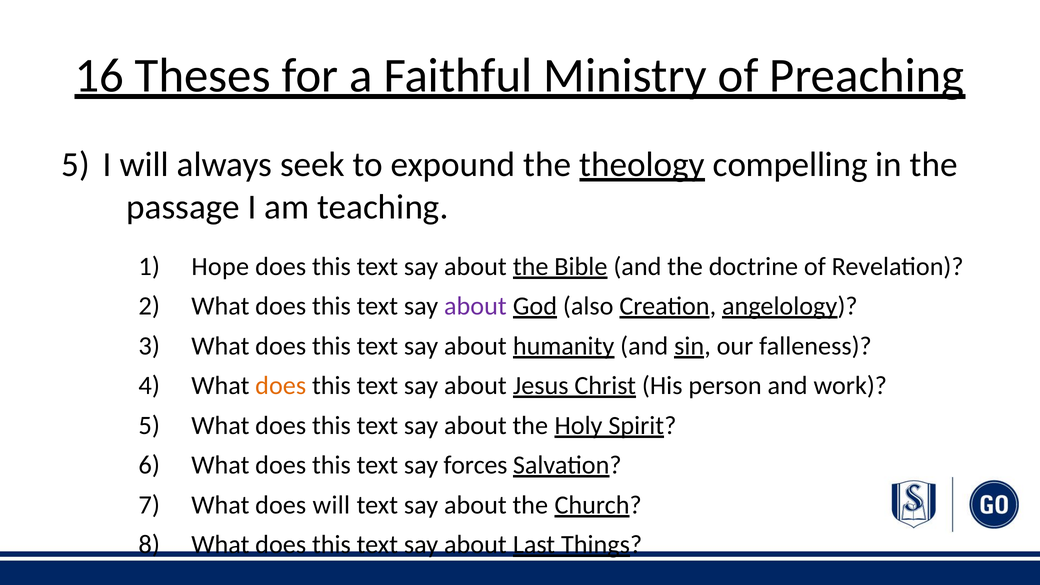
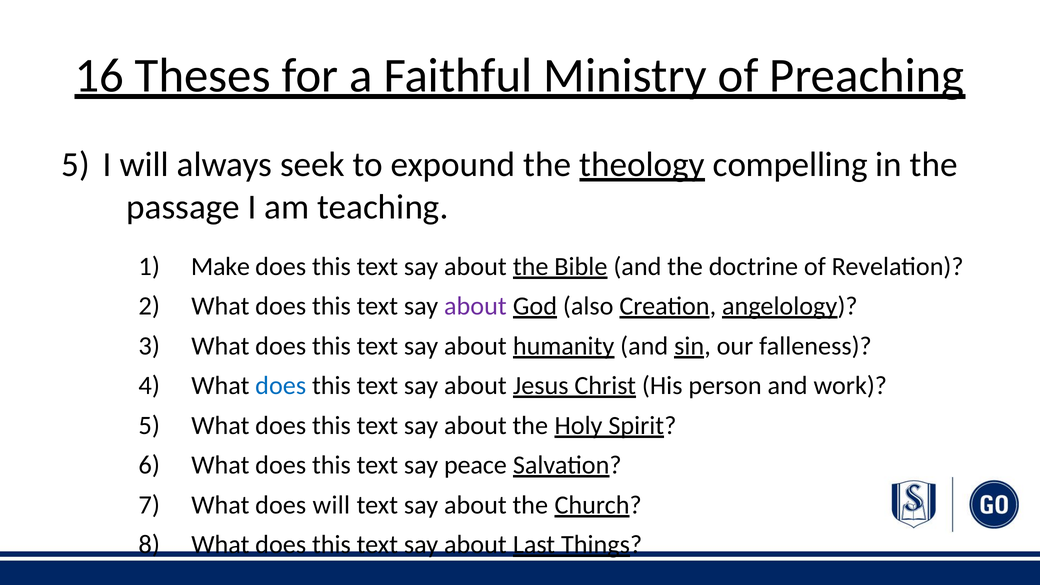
Hope: Hope -> Make (220, 266)
does colour: orange -> blue (281, 386)
forces: forces -> peace (475, 465)
